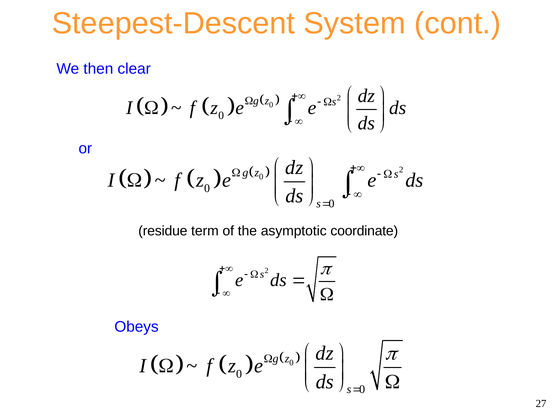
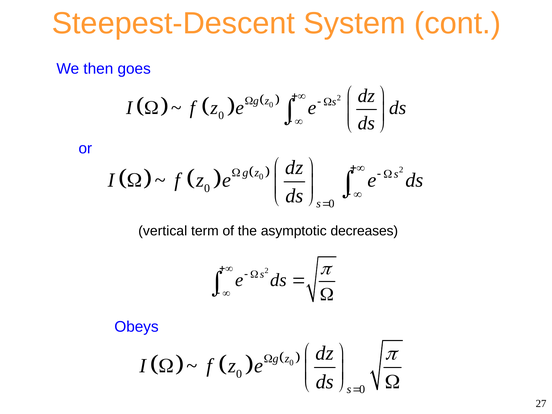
clear: clear -> goes (134, 69)
residue: residue -> vertical (163, 231)
coordinate: coordinate -> decreases (364, 231)
